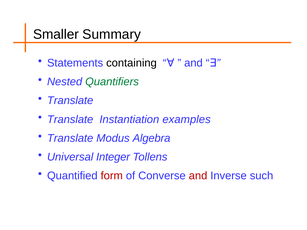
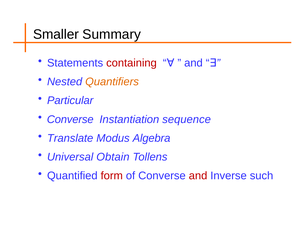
containing colour: black -> red (131, 63)
Quantifiers colour: green -> orange (112, 82)
Translate: Translate -> Particular (70, 101)
Translate: Translate -> Converse (70, 119)
examples: examples -> sequence (187, 119)
Integer: Integer -> Obtain (113, 157)
